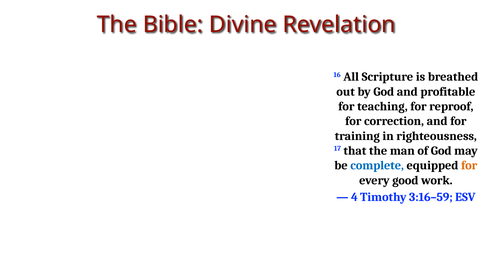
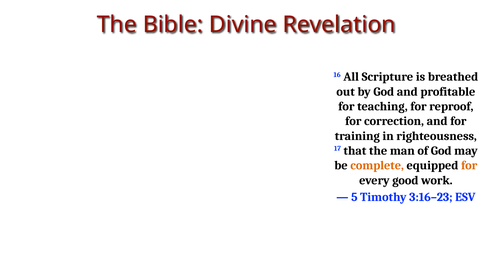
complete colour: blue -> orange (377, 165)
4: 4 -> 5 (354, 197)
3:16–59: 3:16–59 -> 3:16–23 (431, 197)
